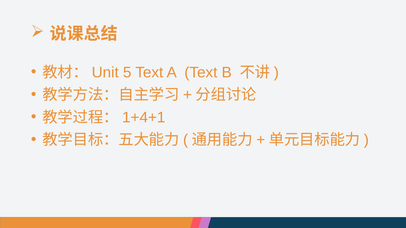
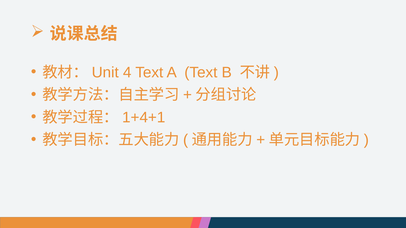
5: 5 -> 4 (127, 73)
